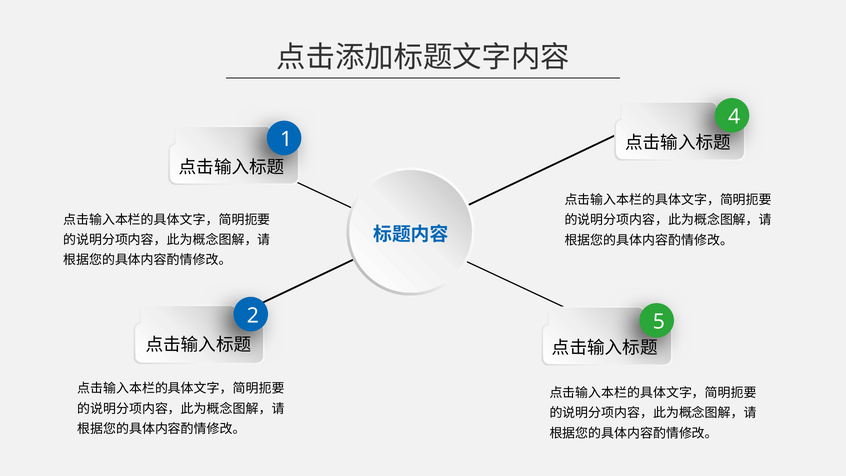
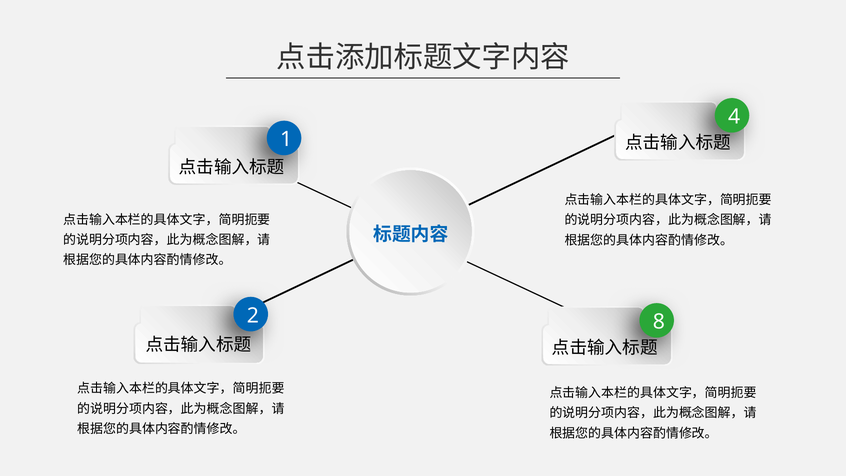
5: 5 -> 8 (659, 322)
